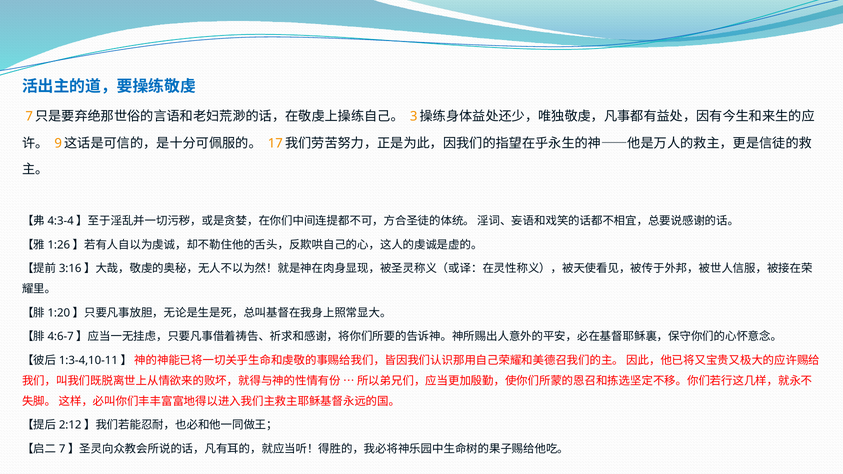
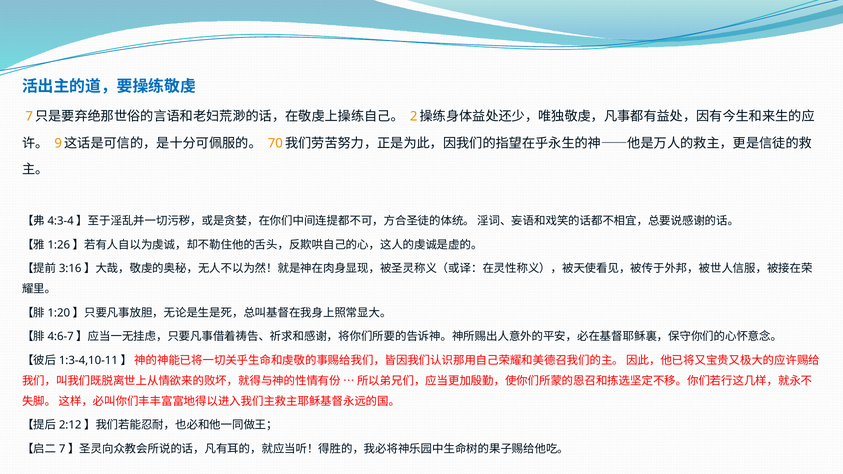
3: 3 -> 2 (414, 116)
17: 17 -> 70 (275, 143)
